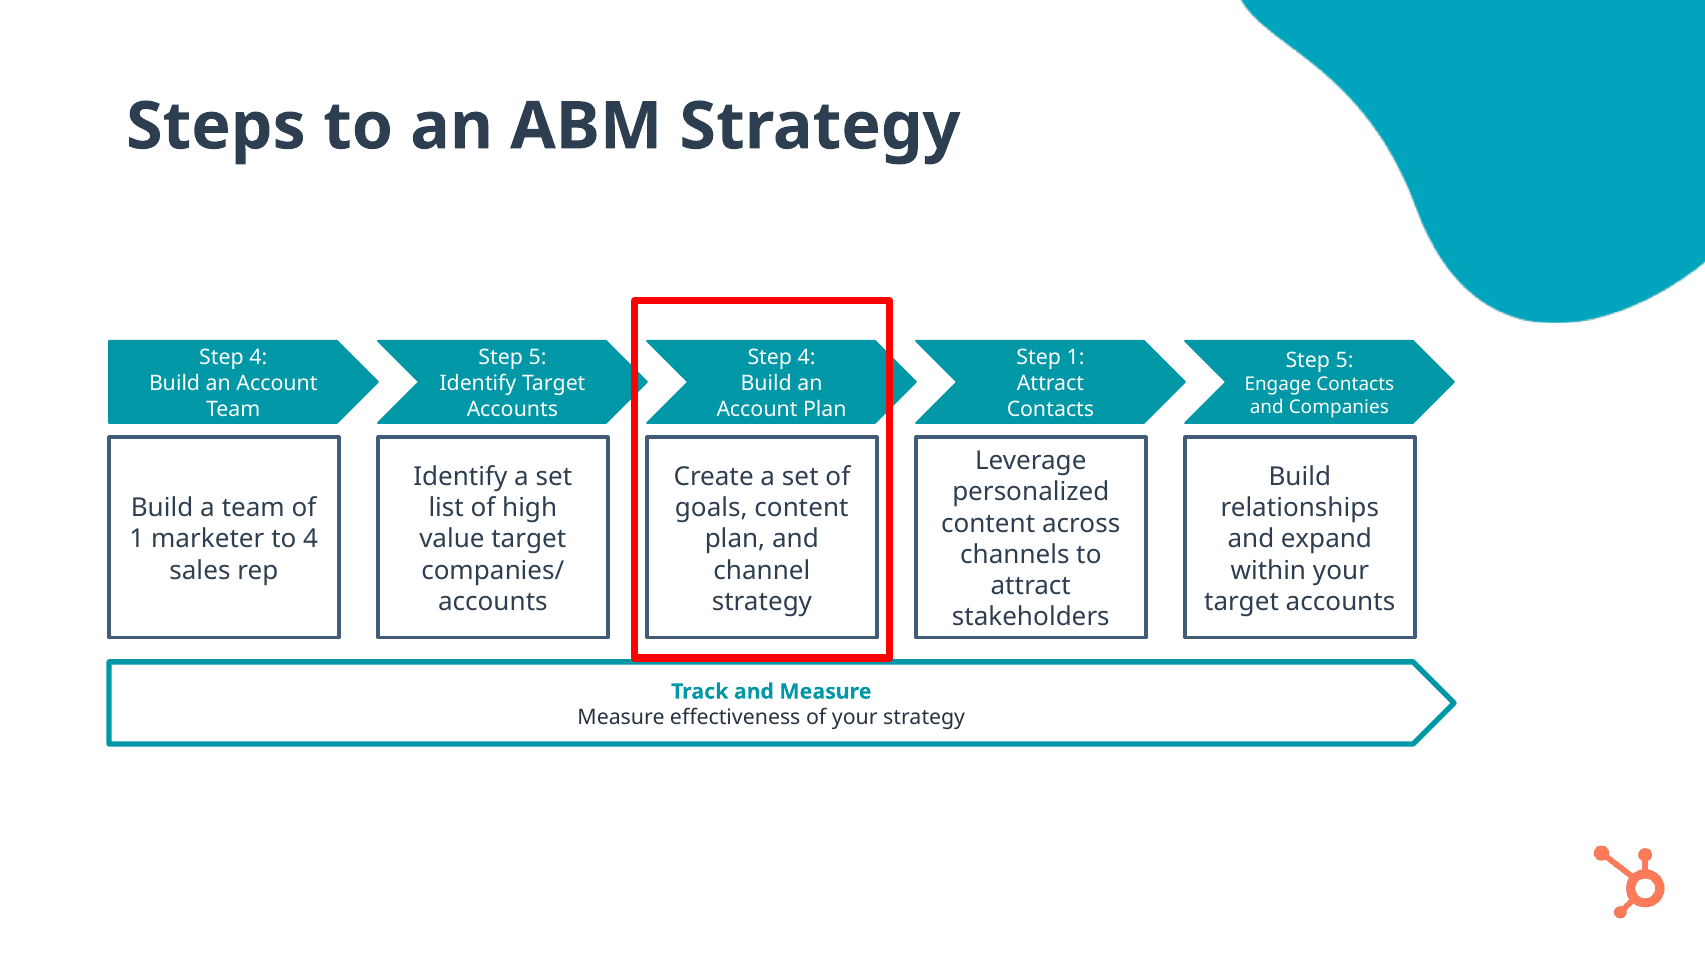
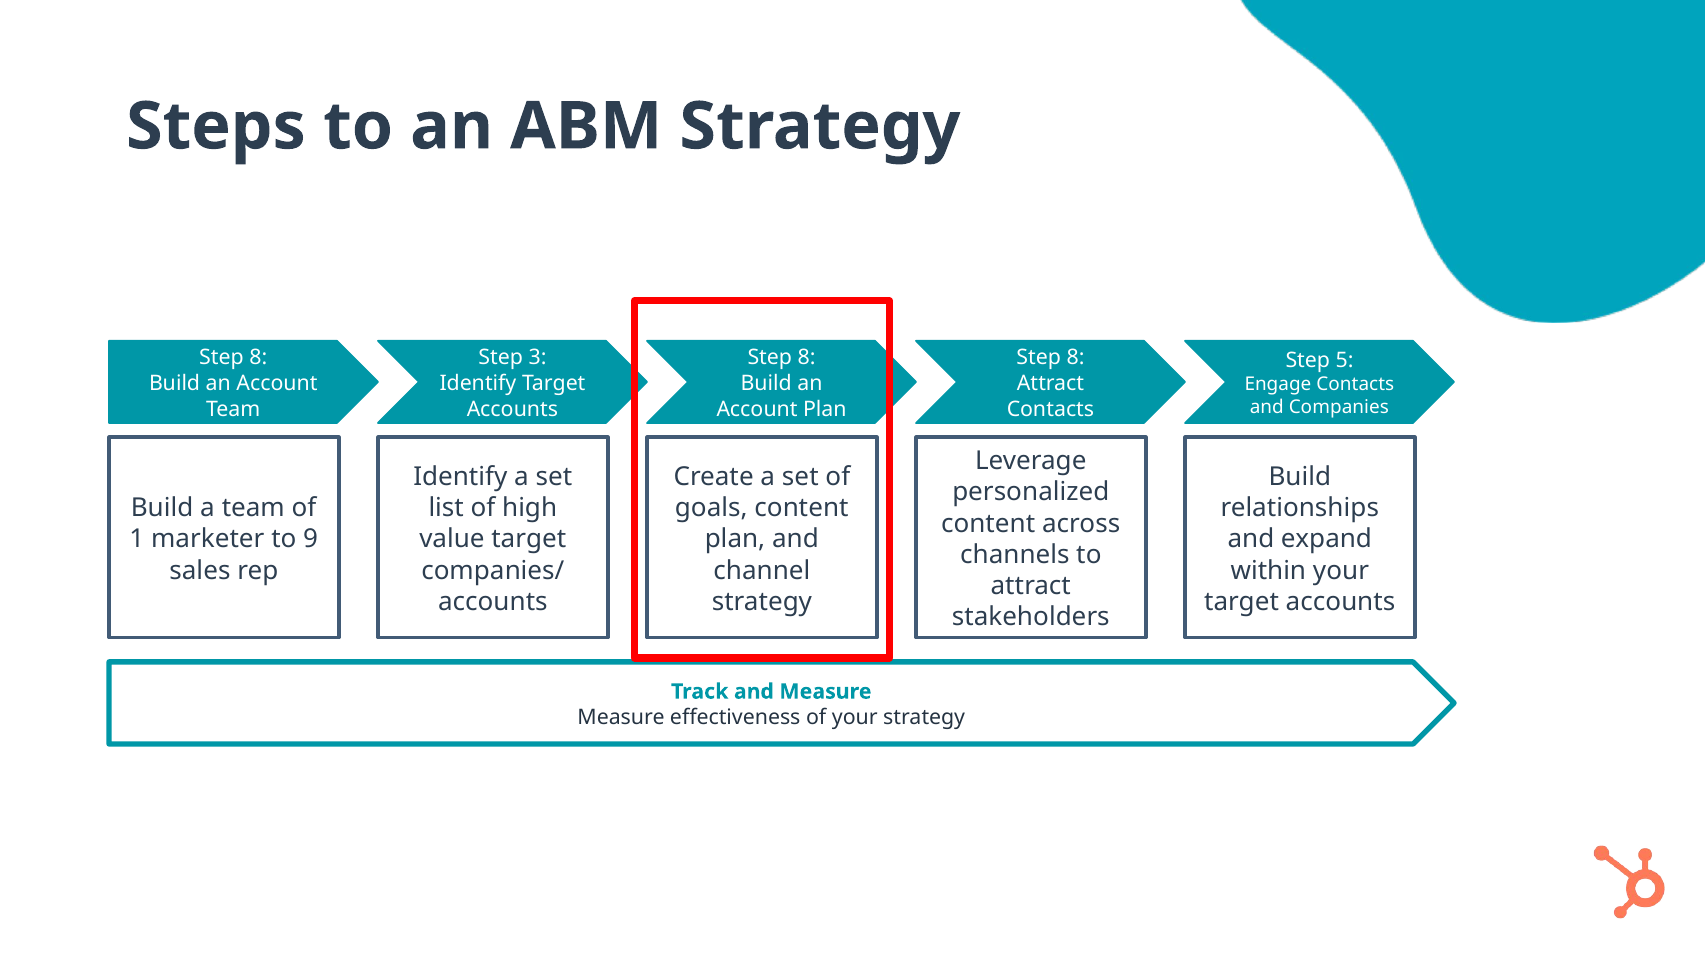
4: 4 -> 8 (258, 358)
5: 5 -> 3 (538, 358)
4: 4 -> 8 (807, 358)
1: 1 -> 8 (1076, 358)
to 4: 4 -> 9 (311, 539)
